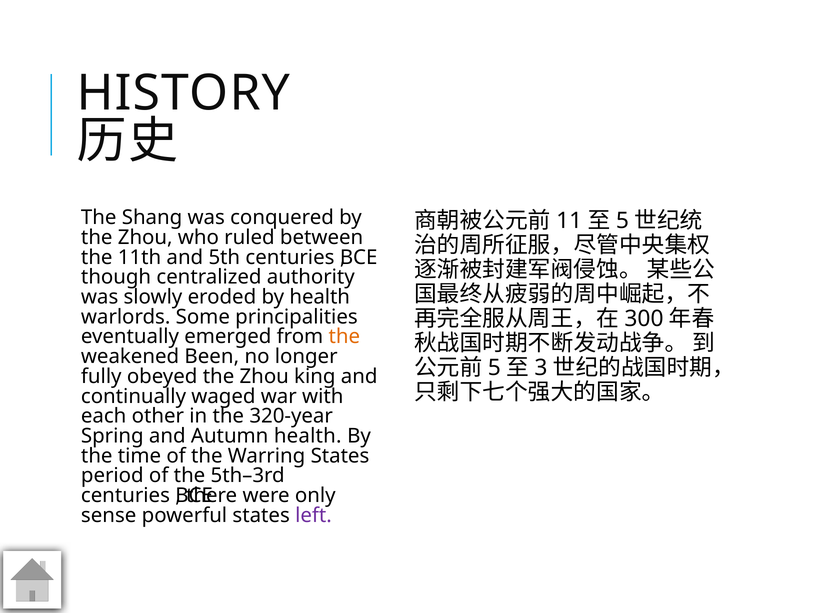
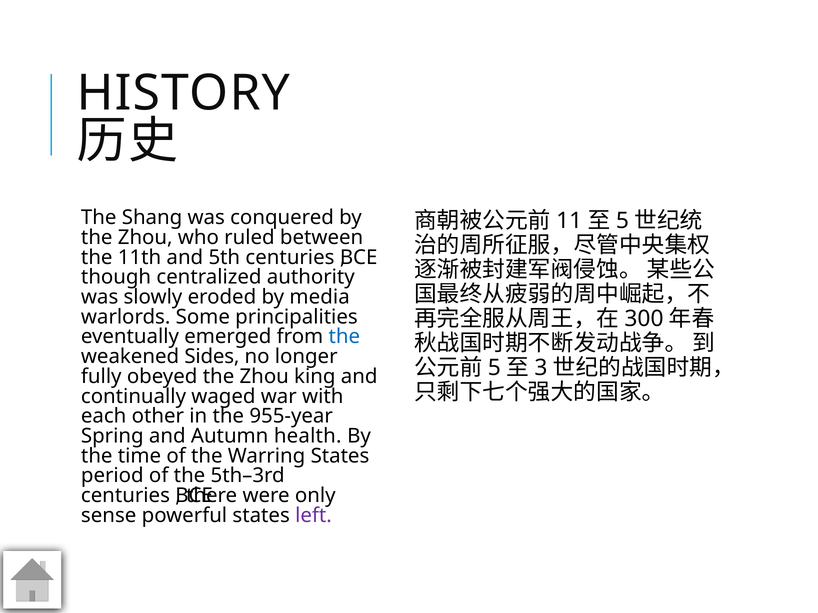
by health: health -> media (320, 297)
the colour: orange -> blue (344, 337)
Been: Been -> Sides (212, 357)
320-year: 320-year -> 955-year (291, 416)
